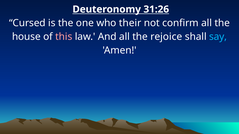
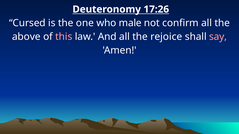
31:26: 31:26 -> 17:26 (156, 9)
their: their -> male (130, 23)
house: house -> above (26, 37)
say colour: light blue -> pink (218, 37)
